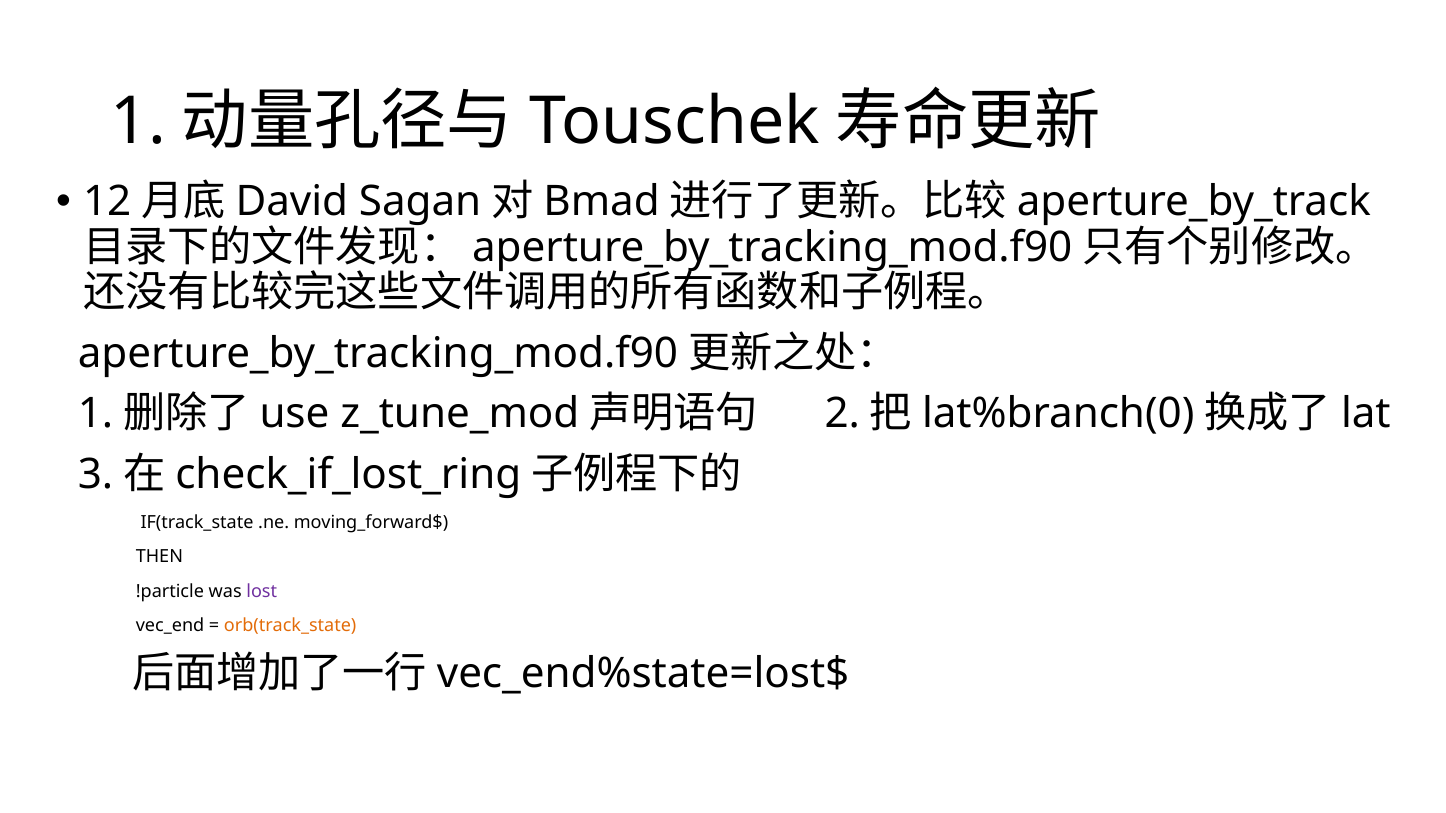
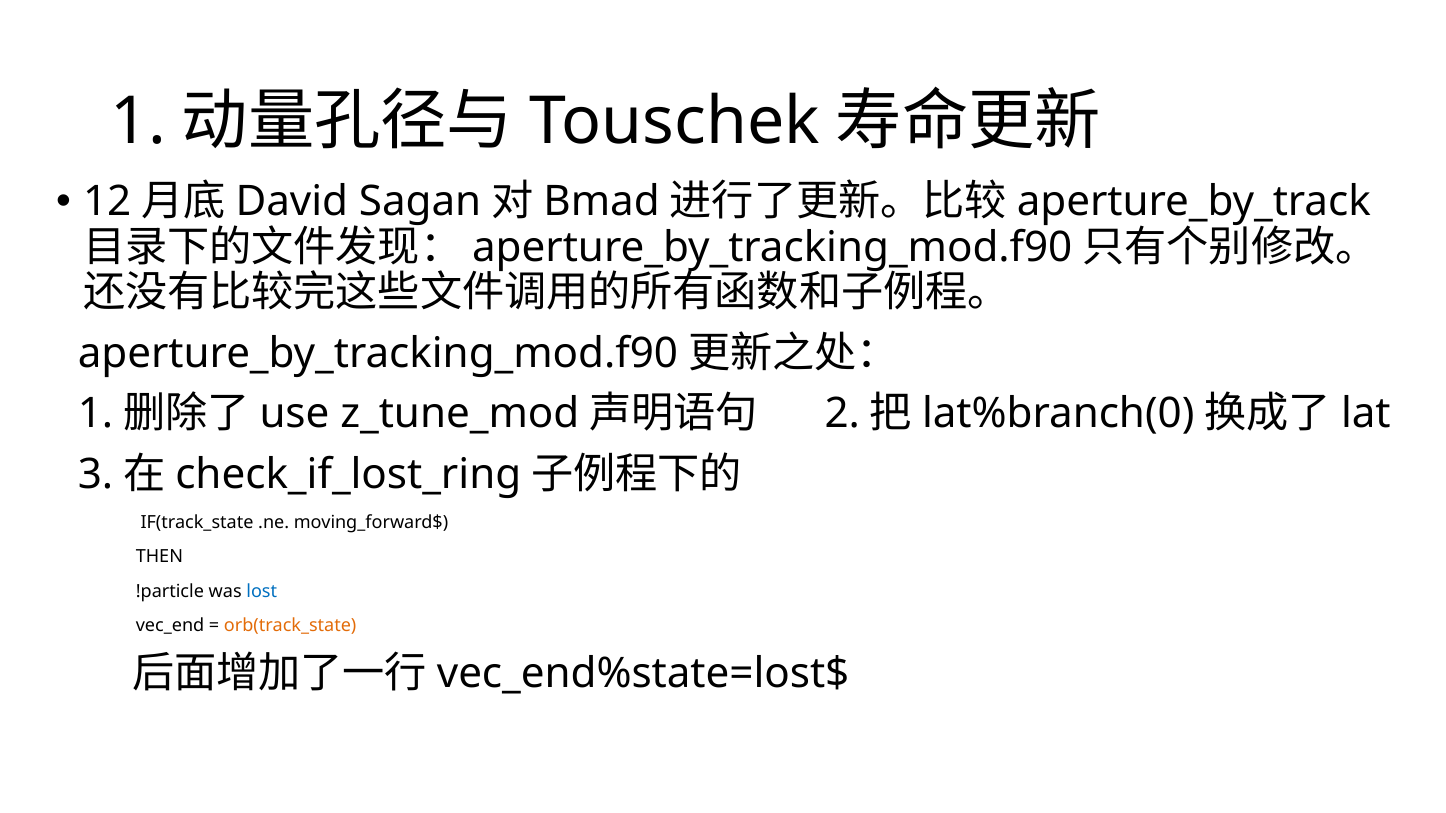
lost colour: purple -> blue (262, 592)
